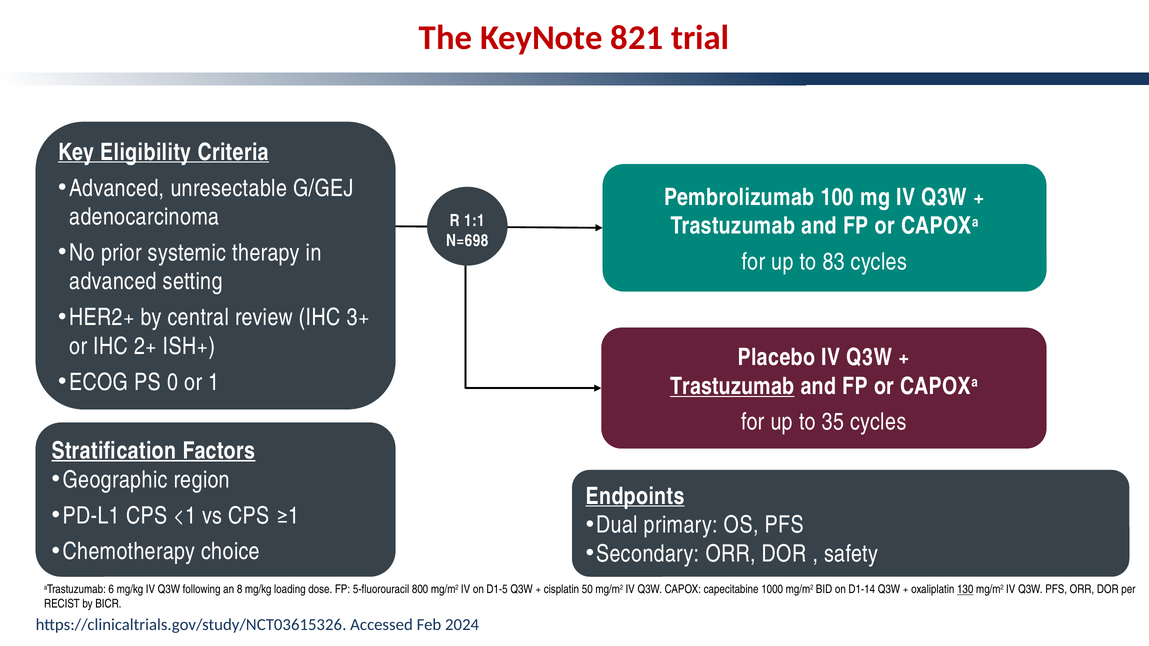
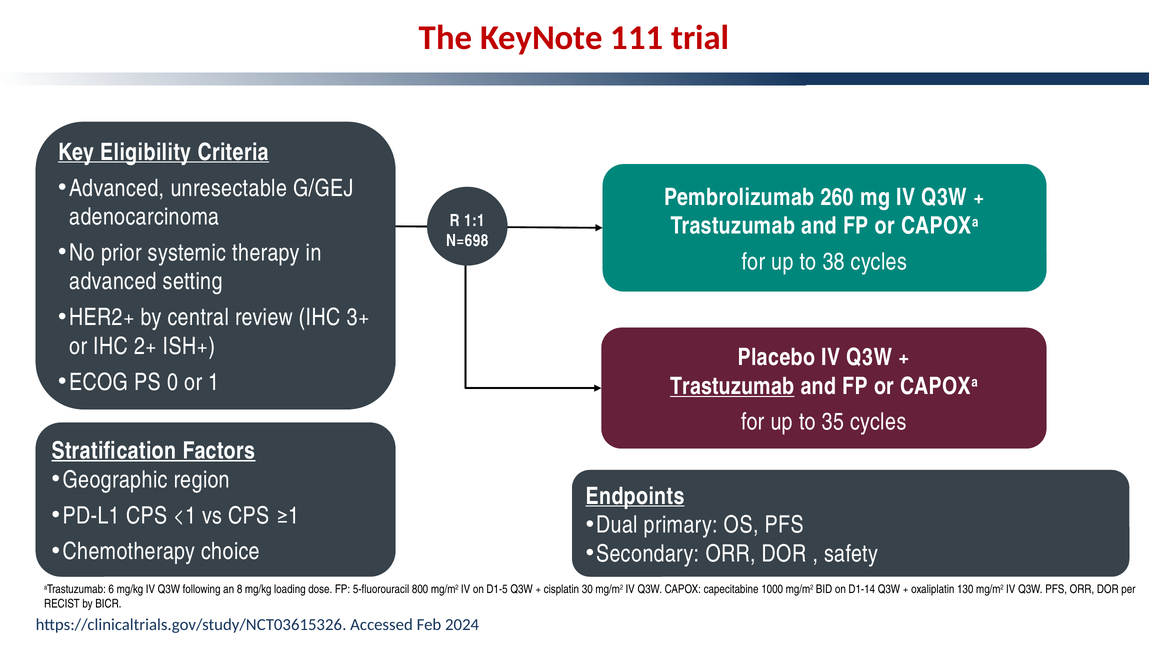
821: 821 -> 111 (637, 38)
100: 100 -> 260 (837, 197)
83: 83 -> 38 (834, 262)
50: 50 -> 30 (587, 590)
130 underline: present -> none (965, 590)
